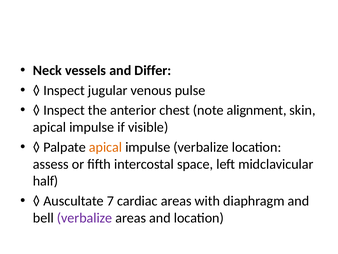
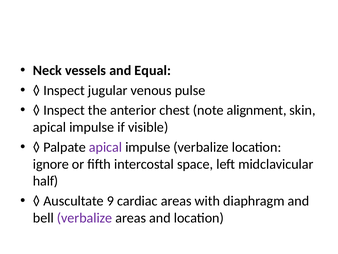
Differ: Differ -> Equal (153, 70)
apical colour: orange -> purple (106, 147)
assess: assess -> ignore (51, 164)
7: 7 -> 9 (110, 201)
